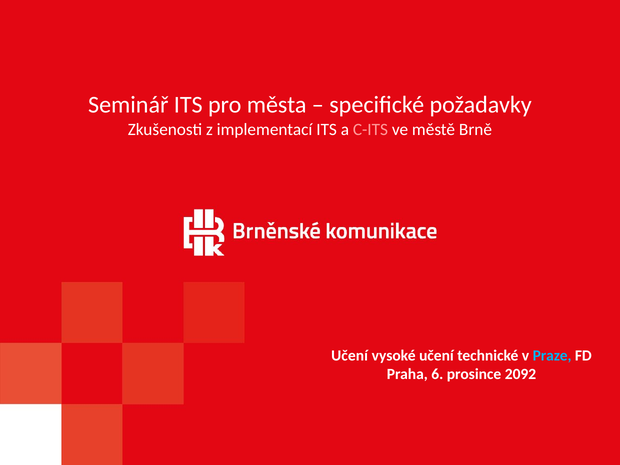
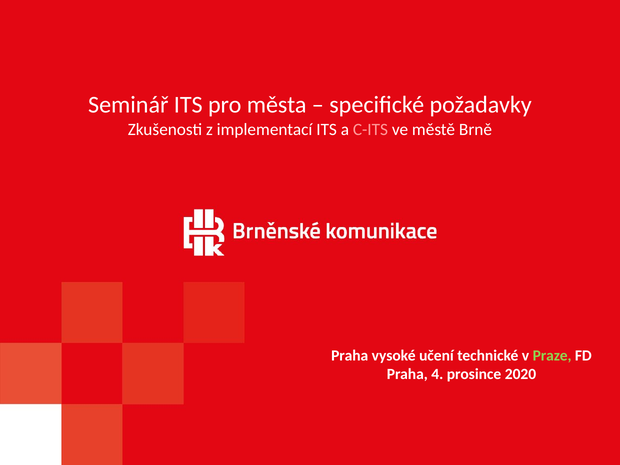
Učení: Učení -> Praha (350, 355)
Praze colour: light blue -> light green (552, 355)
6: 6 -> 4 (437, 374)
2092: 2092 -> 2020 (520, 374)
